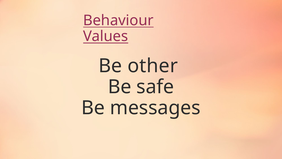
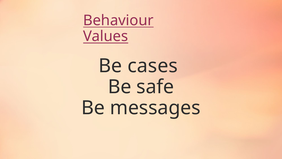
other: other -> cases (153, 66)
